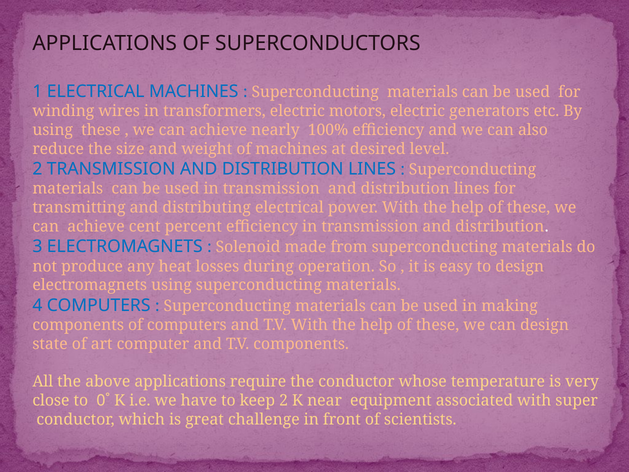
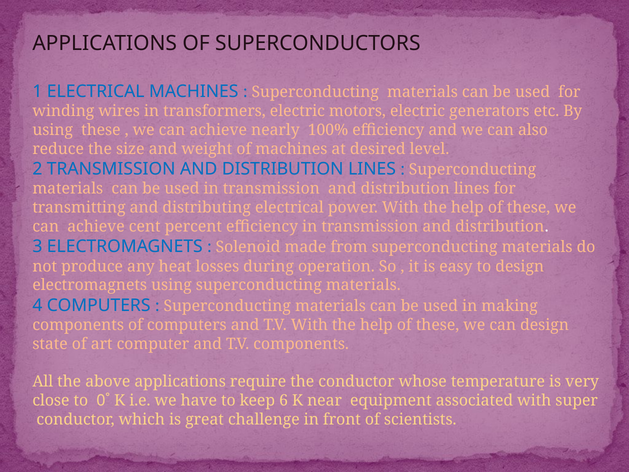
keep 2: 2 -> 6 (284, 400)
